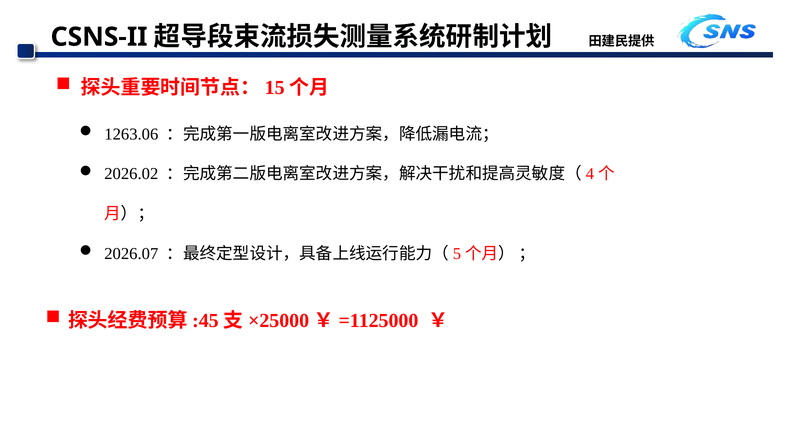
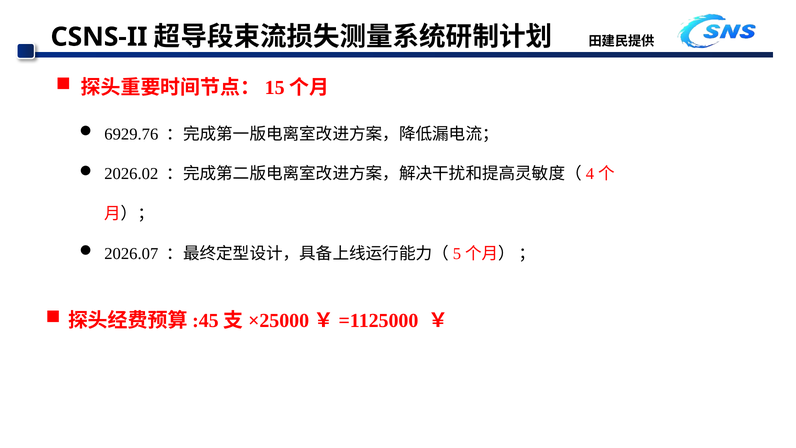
1263.06: 1263.06 -> 6929.76 (131, 134)
